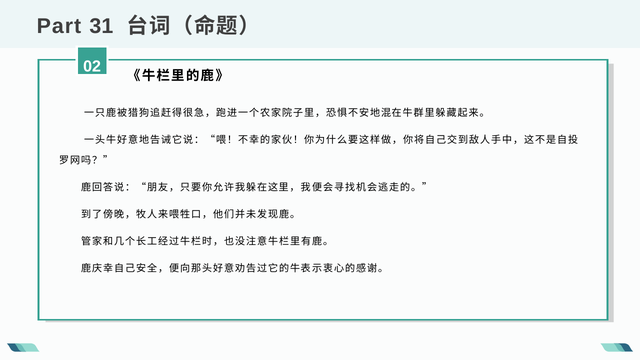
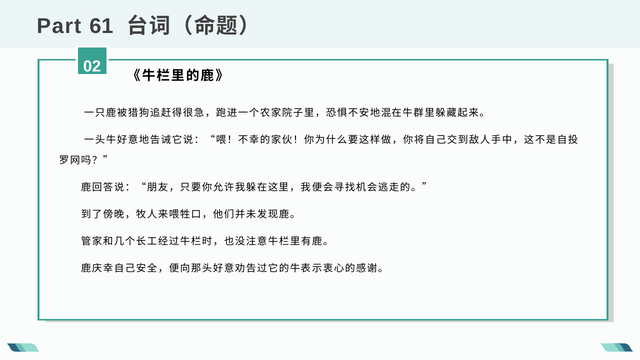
31: 31 -> 61 (101, 26)
